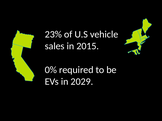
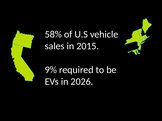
23%: 23% -> 58% (53, 34)
0%: 0% -> 9% (51, 70)
2029: 2029 -> 2026 (82, 82)
